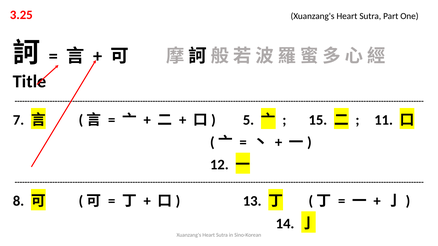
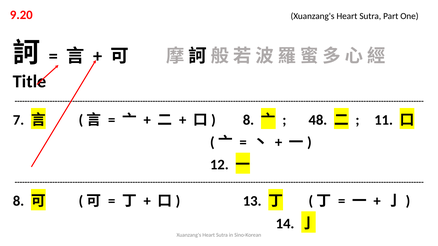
3.25: 3.25 -> 9.20 (21, 15)
5: 5 -> 8 (248, 120)
15: 15 -> 48 (318, 120)
